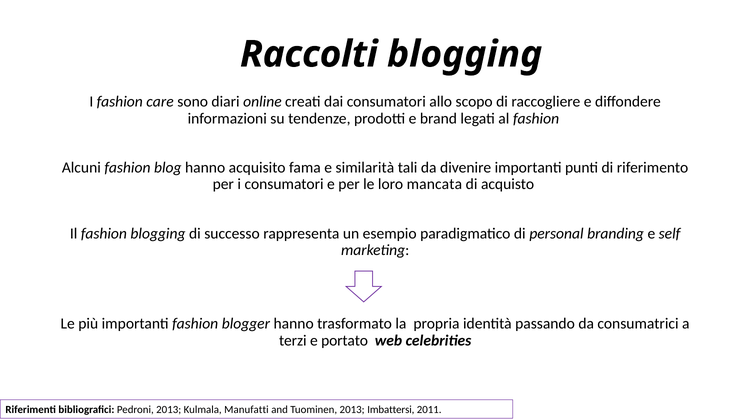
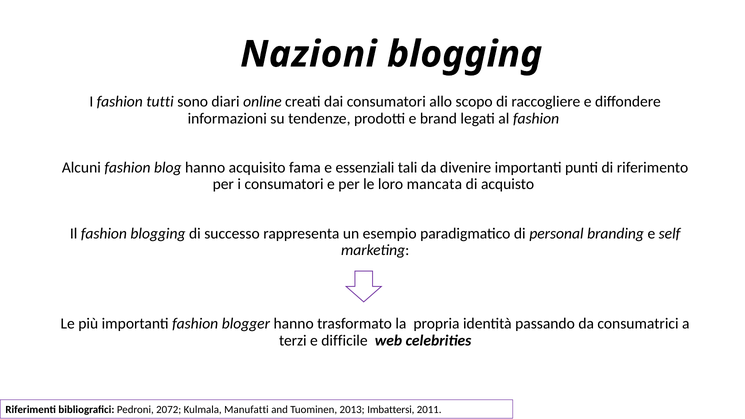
Raccolti: Raccolti -> Nazioni (309, 54)
care: care -> tutti (160, 102)
similarità: similarità -> essenziali (365, 168)
portato: portato -> difficile (344, 341)
Pedroni 2013: 2013 -> 2072 (169, 410)
